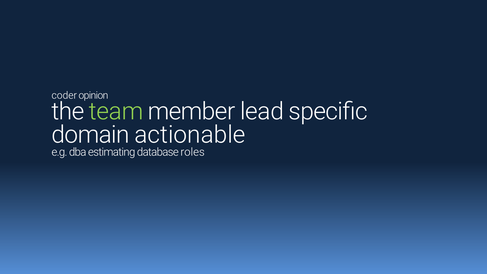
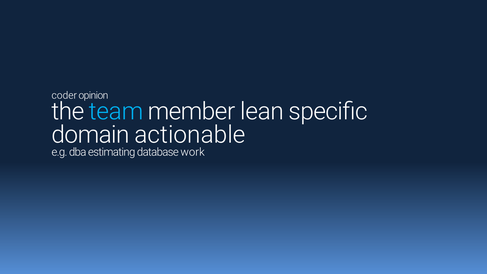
team colour: light green -> light blue (116, 111)
lead: lead -> lean (262, 111)
roles: roles -> work (193, 152)
